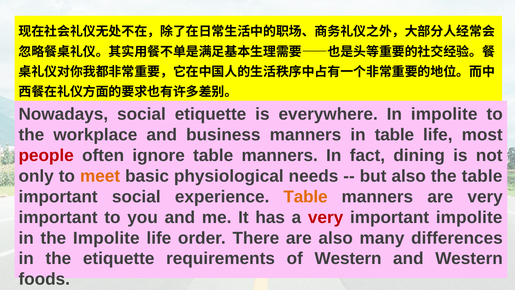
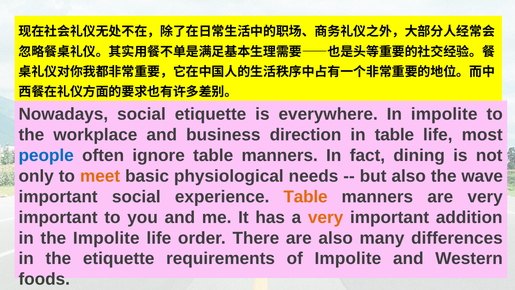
business manners: manners -> direction (306, 135)
people colour: red -> blue (46, 155)
the table: table -> wave (482, 176)
very colour: red -> orange (326, 217)
important impolite: impolite -> addition (469, 217)
of Western: Western -> Impolite (348, 258)
